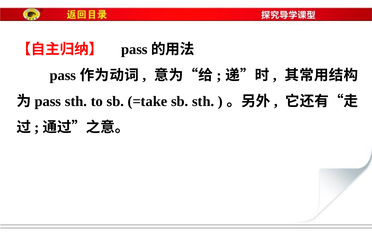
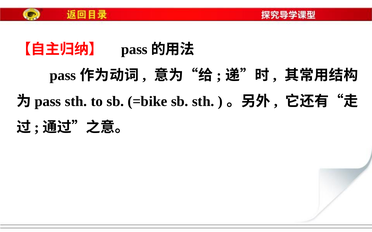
=take: =take -> =bike (147, 101)
